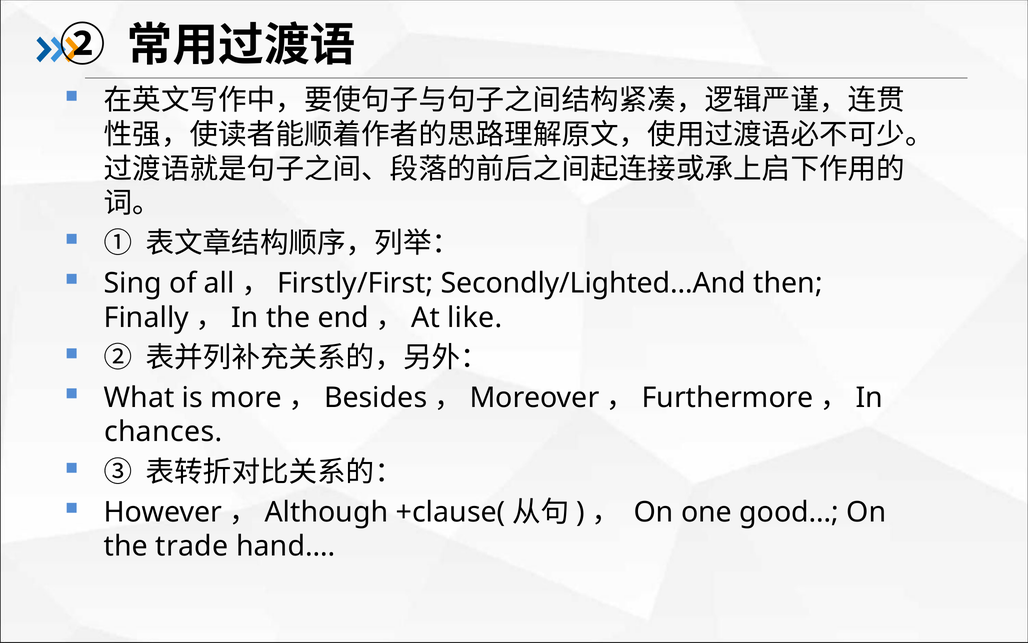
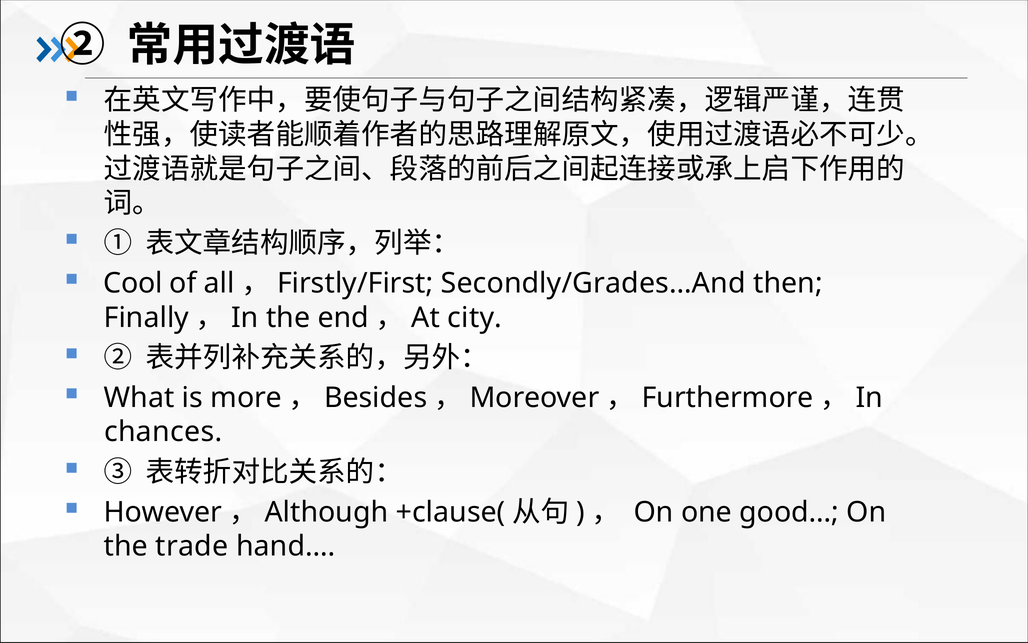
Sing: Sing -> Cool (133, 283)
Secondly/Lighted…And: Secondly/Lighted…And -> Secondly/Grades…And (593, 283)
like: like -> city (475, 317)
